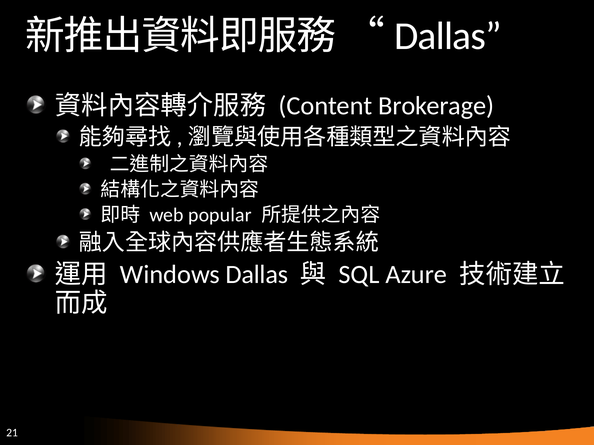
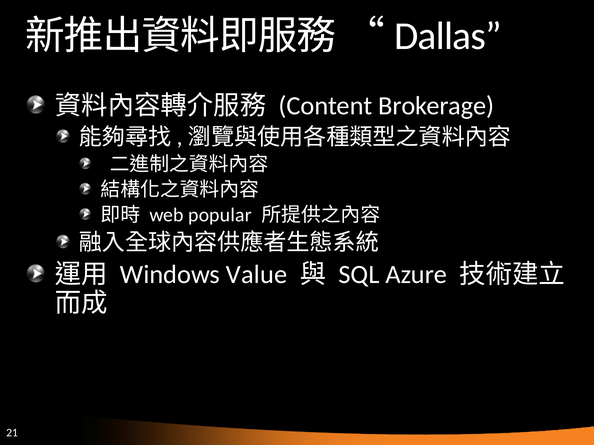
Windows Dallas: Dallas -> Value (257, 275)
